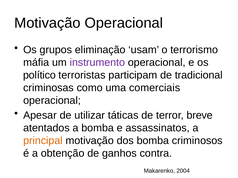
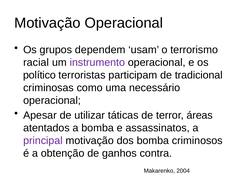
eliminação: eliminação -> dependem (100, 50)
máfia: máfia -> racial (36, 63)
comerciais: comerciais -> necessário (155, 88)
breve: breve -> áreas (200, 116)
principal colour: orange -> purple (43, 141)
